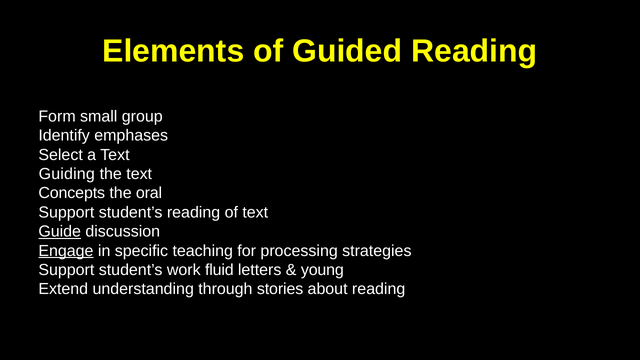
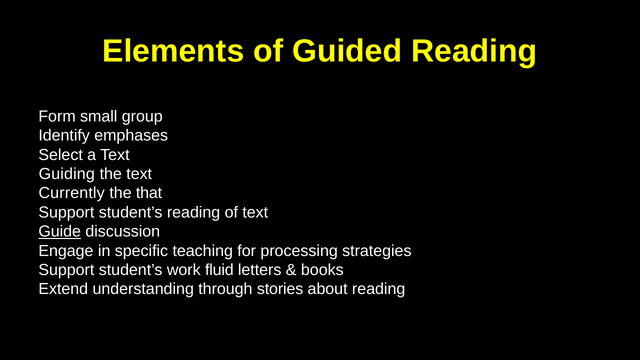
Concepts: Concepts -> Currently (72, 193)
oral: oral -> that (149, 193)
Engage underline: present -> none (66, 251)
young: young -> books (322, 270)
